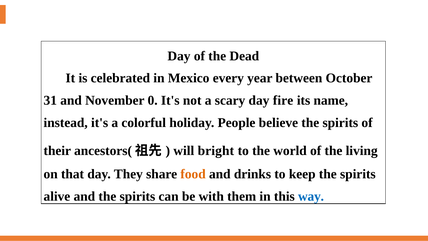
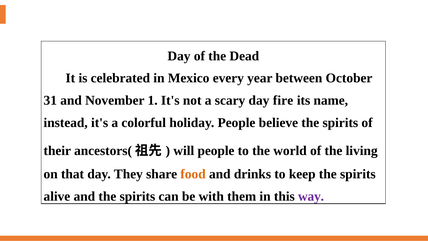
0: 0 -> 1 (153, 100)
will bright: bright -> people (216, 151)
way colour: blue -> purple (311, 196)
